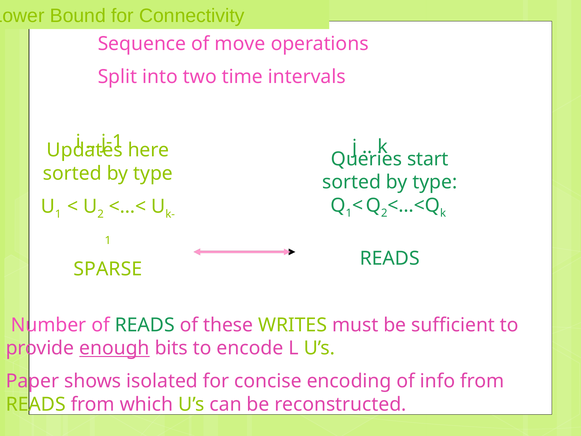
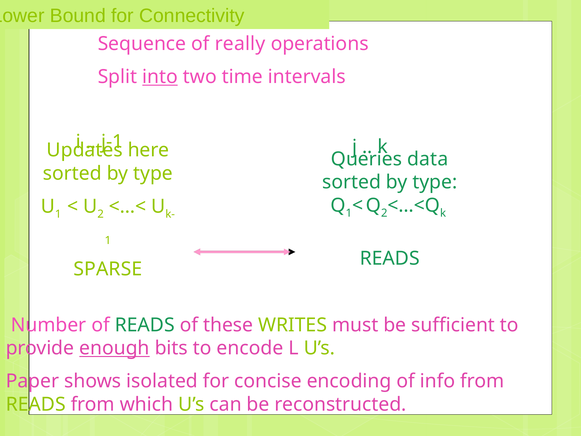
move: move -> really (240, 44)
into underline: none -> present (160, 77)
start: start -> data (428, 159)
